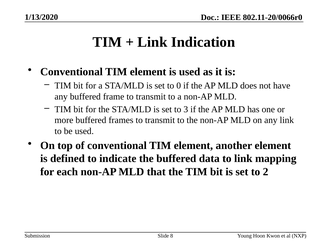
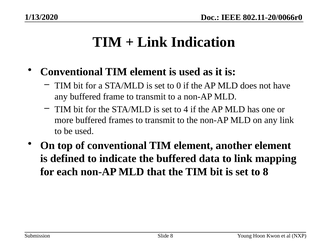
3: 3 -> 4 (186, 109)
to 2: 2 -> 8 (266, 172)
